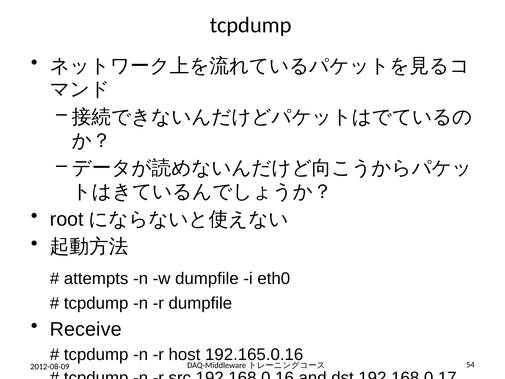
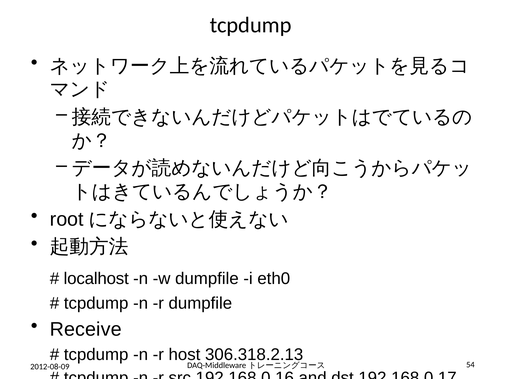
attempts: attempts -> localhost (96, 278)
192.165.0.16: 192.165.0.16 -> 306.318.2.13 (254, 354)
